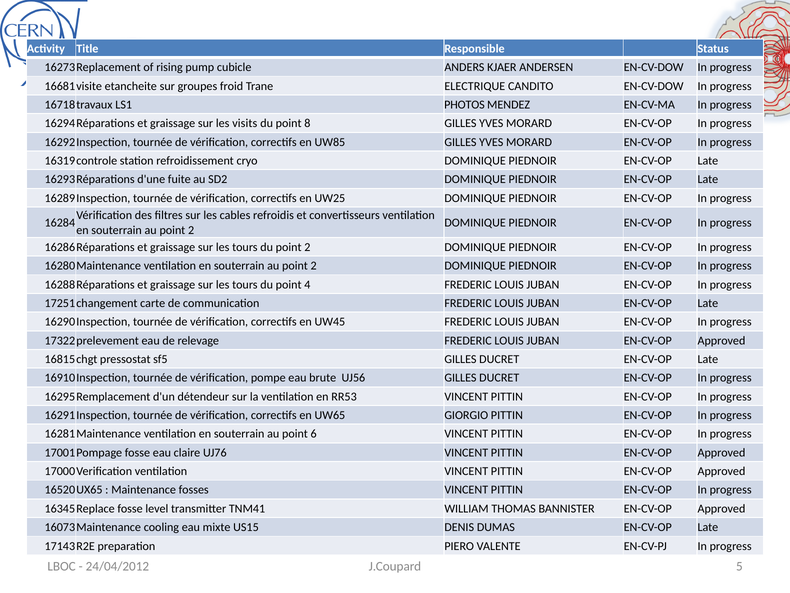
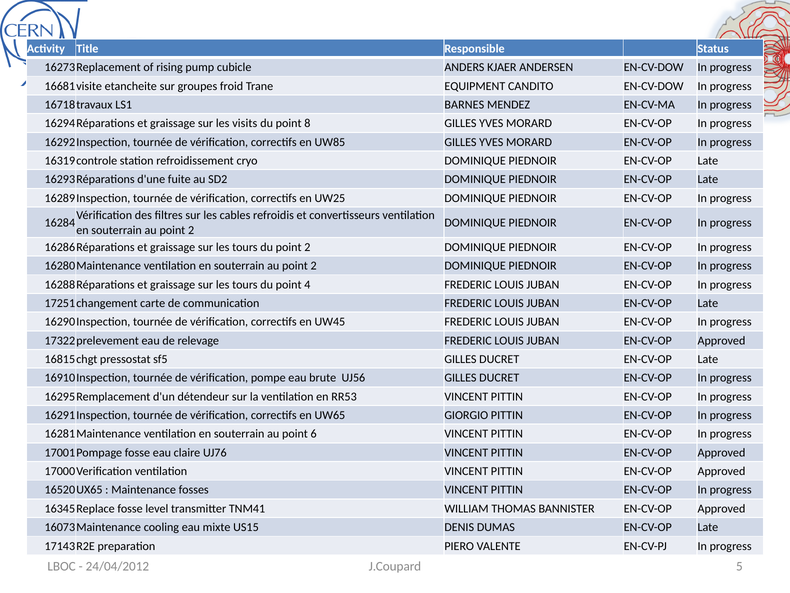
ELECTRIQUE: ELECTRIQUE -> EQUIPMENT (475, 86)
PHOTOS: PHOTOS -> BARNES (464, 105)
